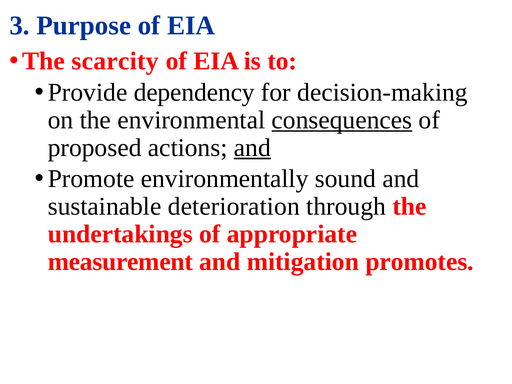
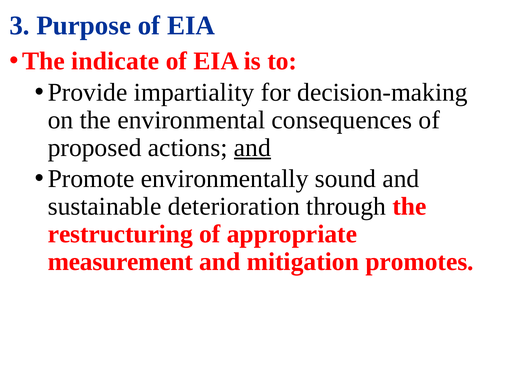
scarcity: scarcity -> indicate (115, 61)
dependency: dependency -> impartiality (194, 92)
consequences underline: present -> none (342, 120)
undertakings: undertakings -> restructuring (120, 234)
